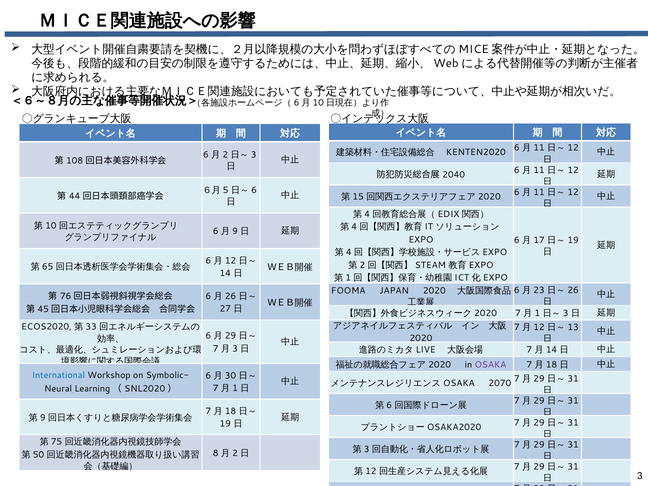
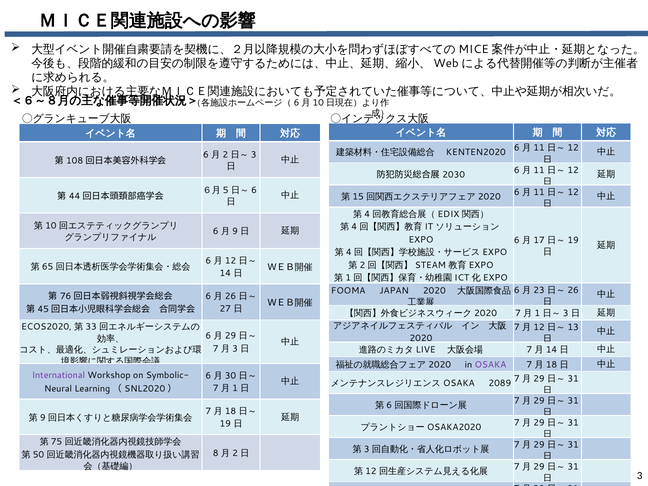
2040: 2040 -> 2030 (454, 175)
International colour: blue -> purple (58, 375)
2070: 2070 -> 2089 (500, 383)
